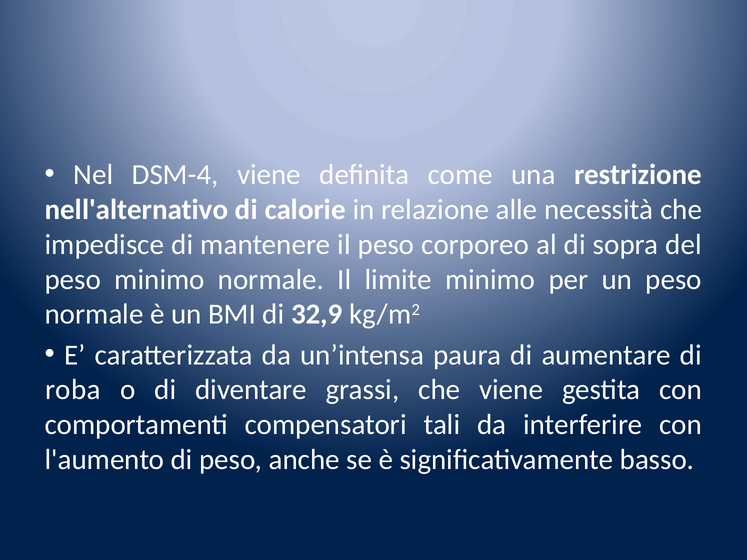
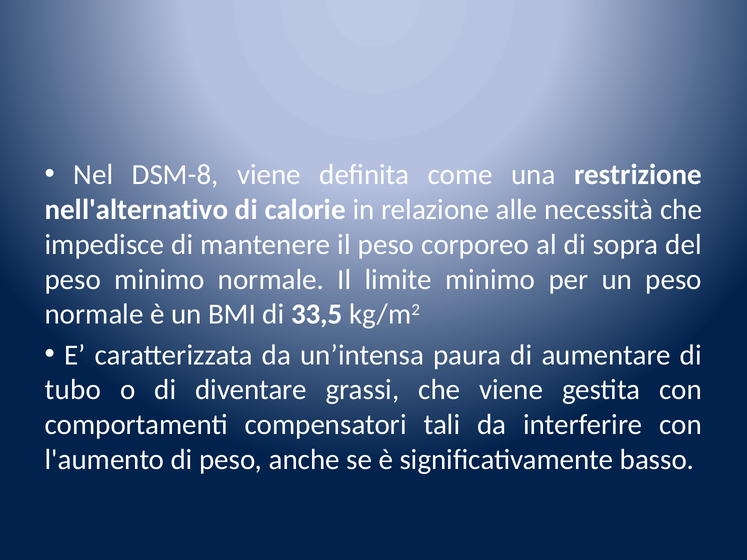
DSM-4: DSM-4 -> DSM-8 (175, 175)
32,9: 32,9 -> 33,5 (317, 314)
roba: roba -> tubo (73, 390)
